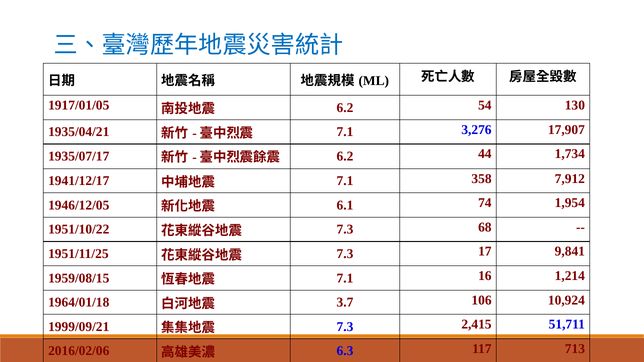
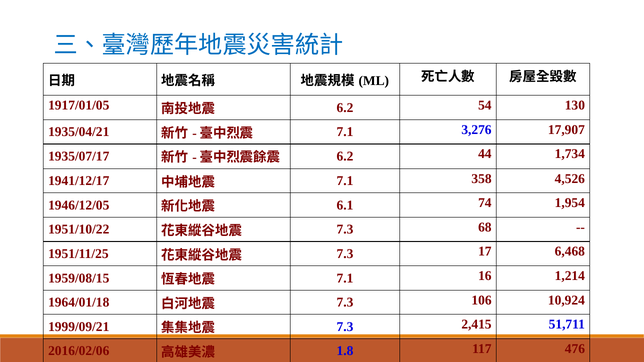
7,912: 7,912 -> 4,526 (570, 179)
9,841: 9,841 -> 6,468 (570, 252)
3.7: 3.7 -> 7.3 (345, 303)
6.3: 6.3 -> 1.8 (345, 351)
713: 713 -> 476 (575, 349)
